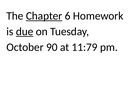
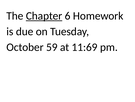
due underline: present -> none (25, 31)
90: 90 -> 59 (52, 47)
11:79: 11:79 -> 11:69 (85, 47)
